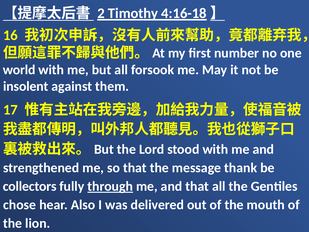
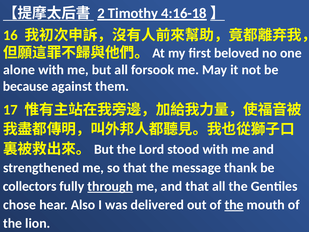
number: number -> beloved (237, 53)
world: world -> alone (19, 70)
insolent: insolent -> because (26, 86)
the underline: none -> present (234, 205)
